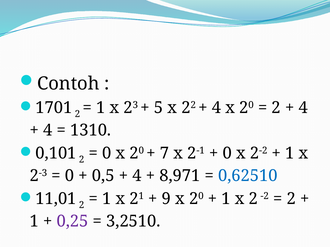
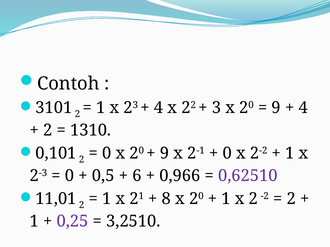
1701: 1701 -> 3101 (54, 108)
5: 5 -> 4 (159, 108)
4: 4 -> 3 (216, 108)
2: 2 -> 9 (276, 108)
4: 4 -> 2 (48, 130)
7: 7 -> 9 (165, 153)
4: 4 -> 6 (137, 176)
8,971: 8,971 -> 0,966 (180, 176)
0,62510 colour: blue -> purple (248, 176)
9: 9 -> 8 (166, 199)
